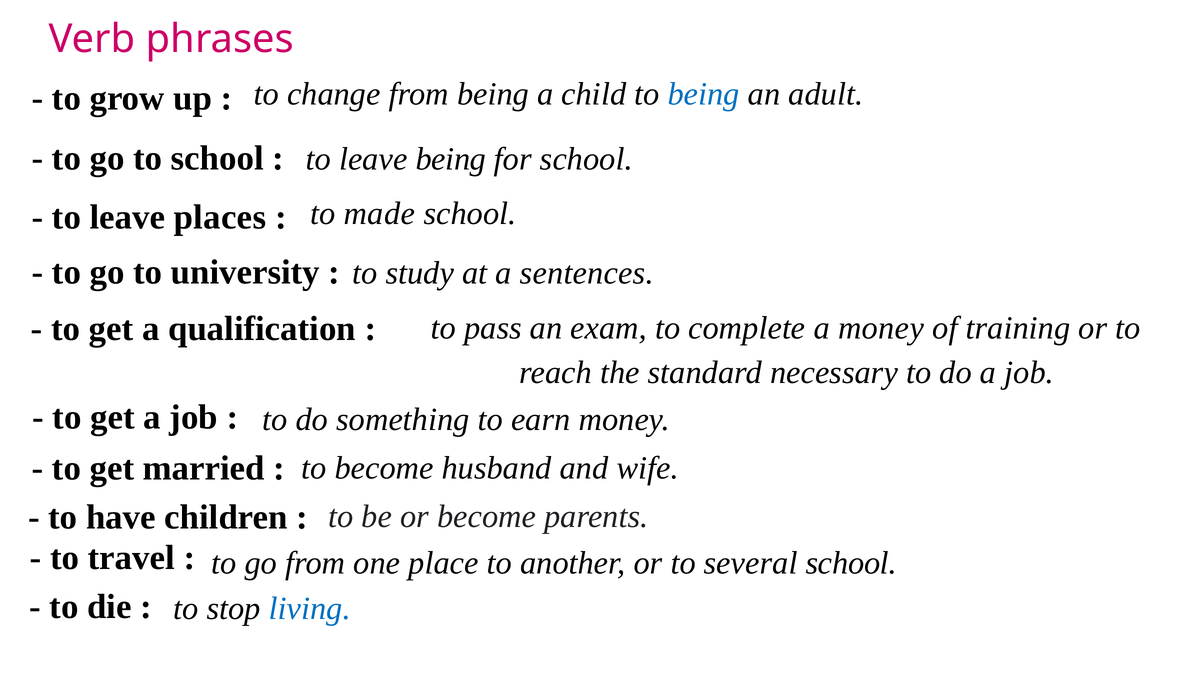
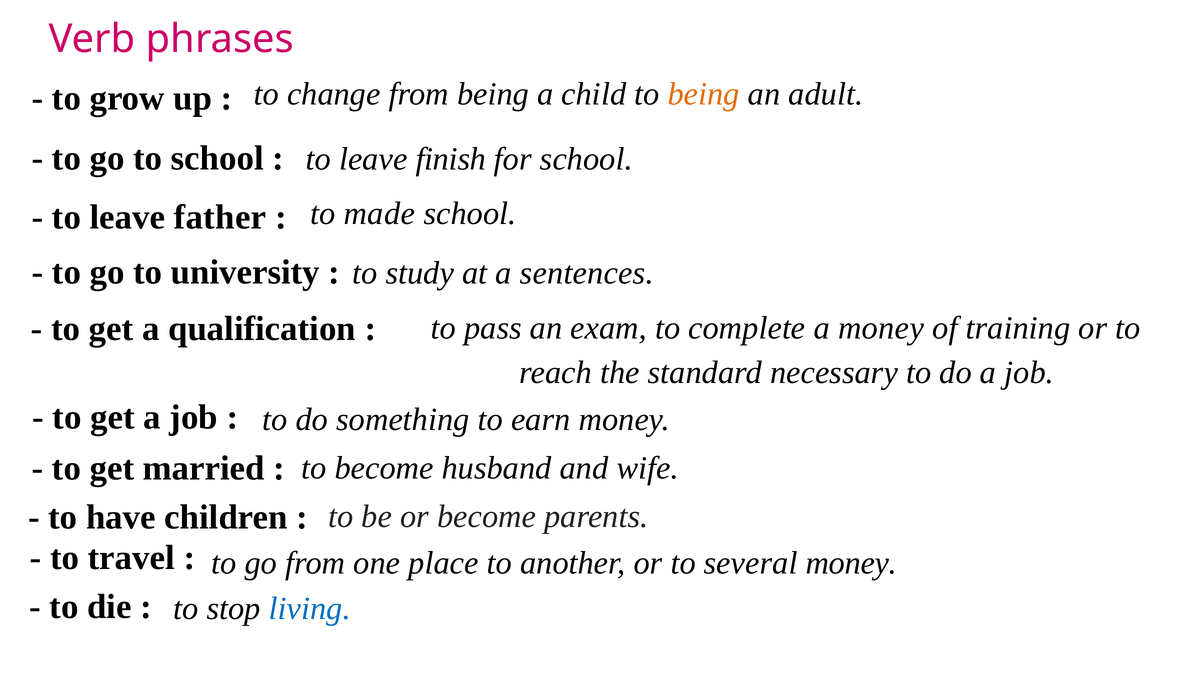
being colour: blue -> orange (704, 94)
leave being: being -> finish (451, 159)
places: places -> father (220, 218)
several school: school -> money (851, 563)
